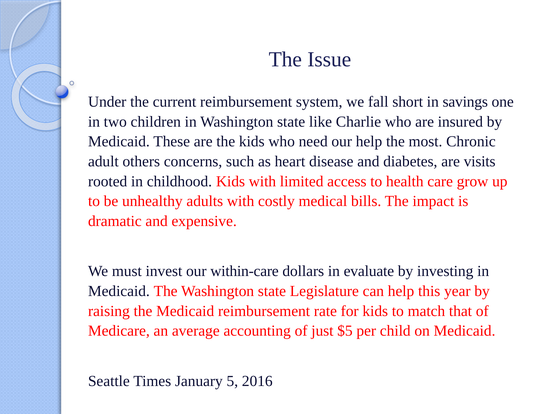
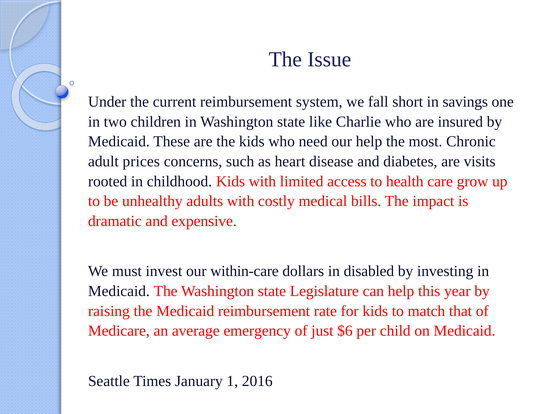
others: others -> prices (141, 161)
evaluate: evaluate -> disabled (369, 271)
accounting: accounting -> emergency (257, 331)
$5: $5 -> $6 (345, 331)
5: 5 -> 1 (232, 381)
